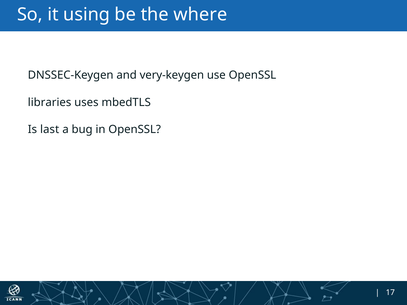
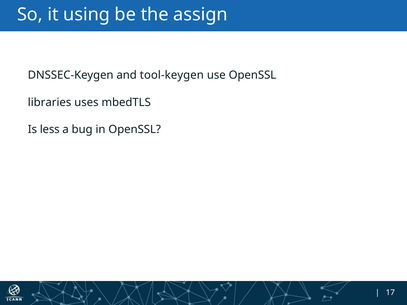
where: where -> assign (200, 15)
very-keygen: very-keygen -> tool-keygen (172, 75)
last: last -> less (50, 130)
